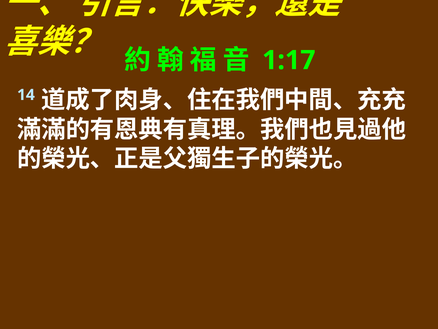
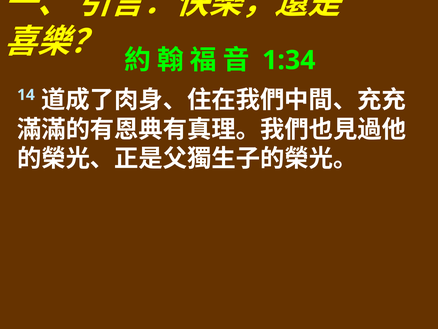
1:17: 1:17 -> 1:34 (289, 60)
